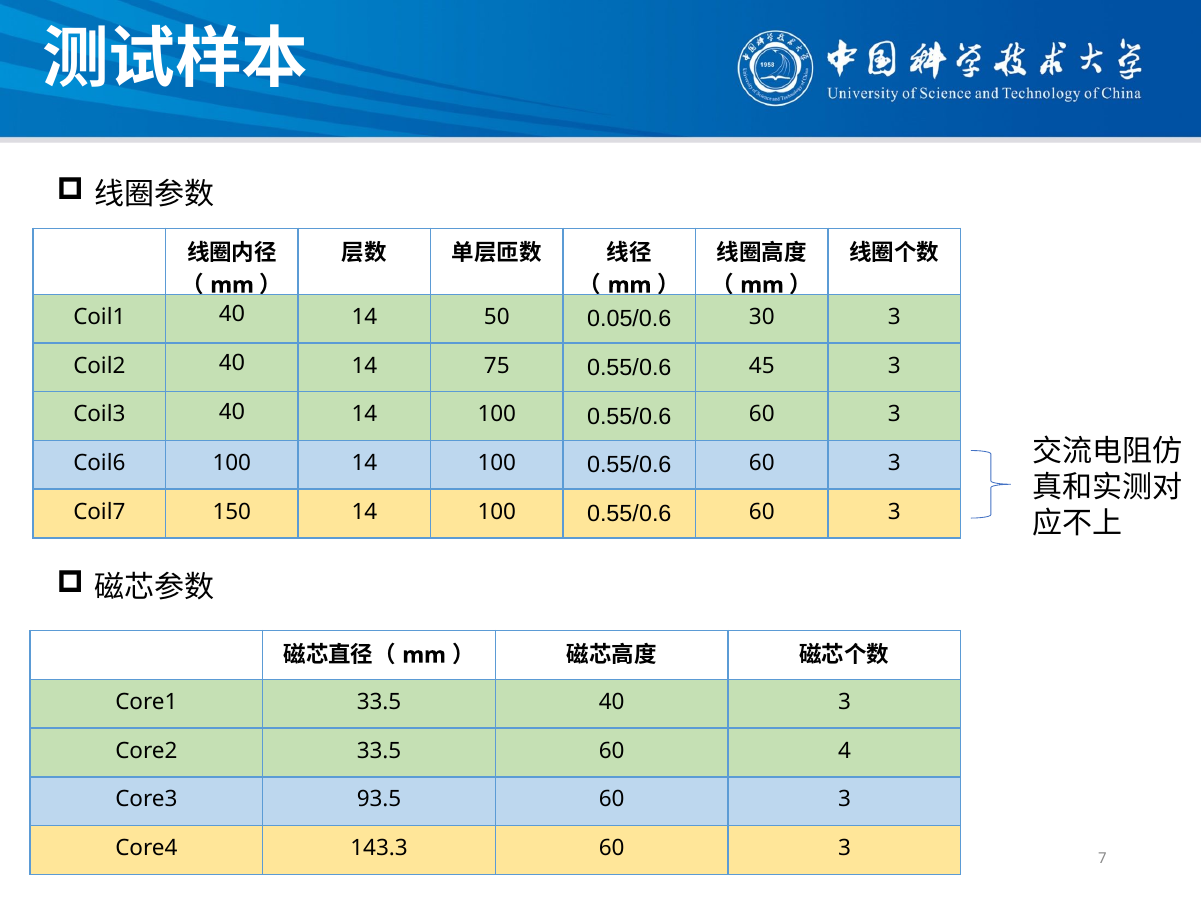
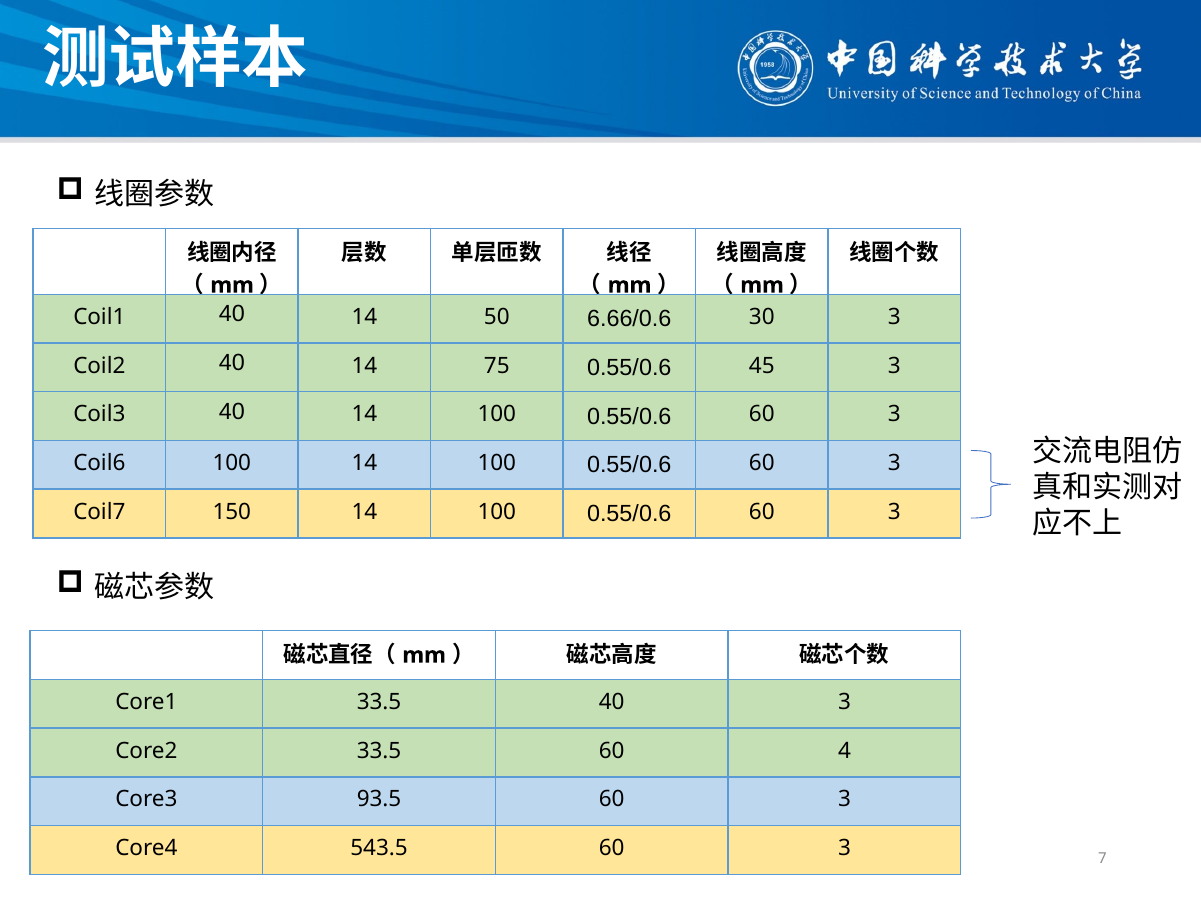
0.05/0.6: 0.05/0.6 -> 6.66/0.6 (629, 319)
143.3: 143.3 -> 543.5 (379, 848)
